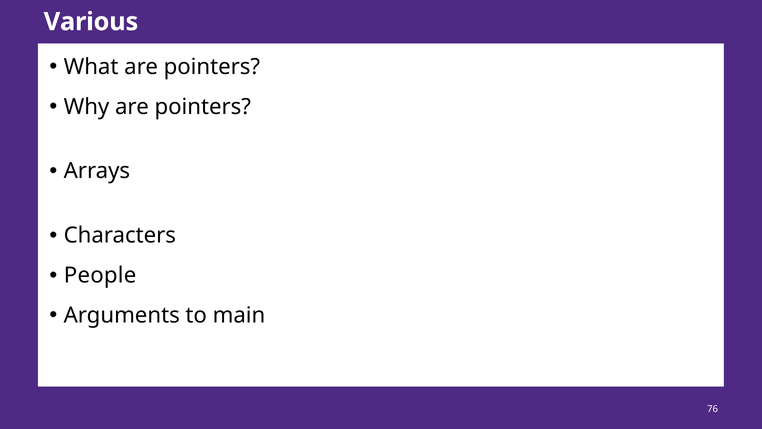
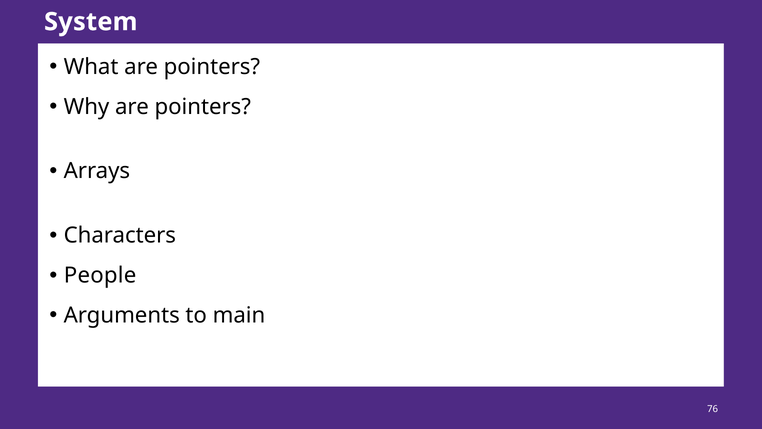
Various: Various -> System (91, 22)
